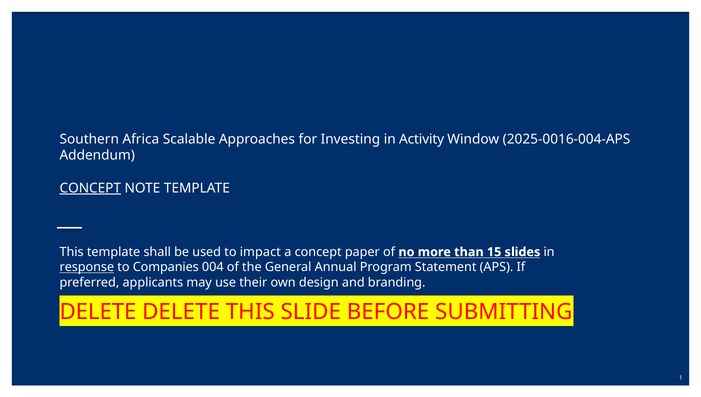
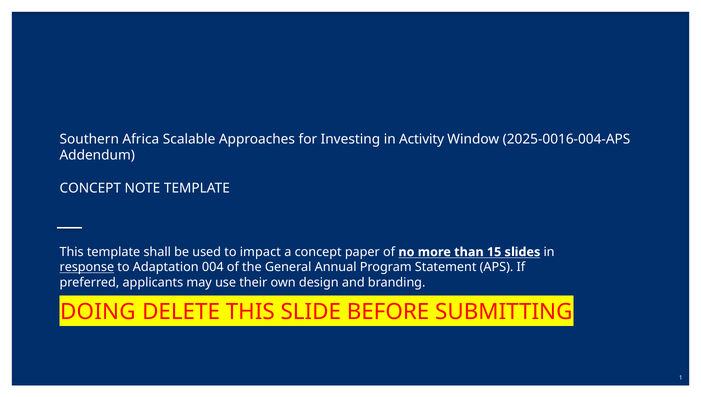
CONCEPT underline: present -> none (90, 188)
Companies: Companies -> Adaptation (166, 268)
DELETE: DELETE -> DOING (98, 312)
